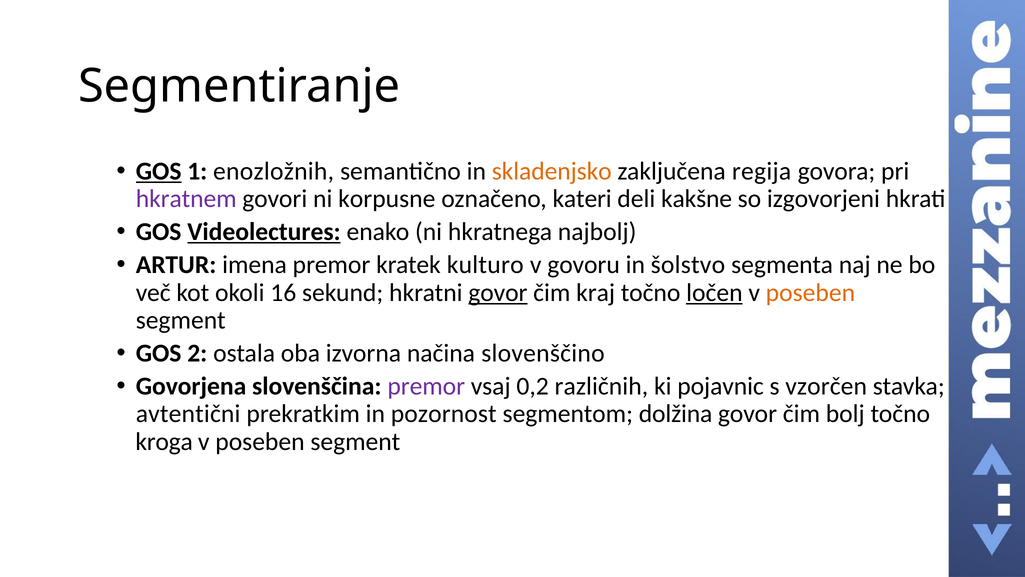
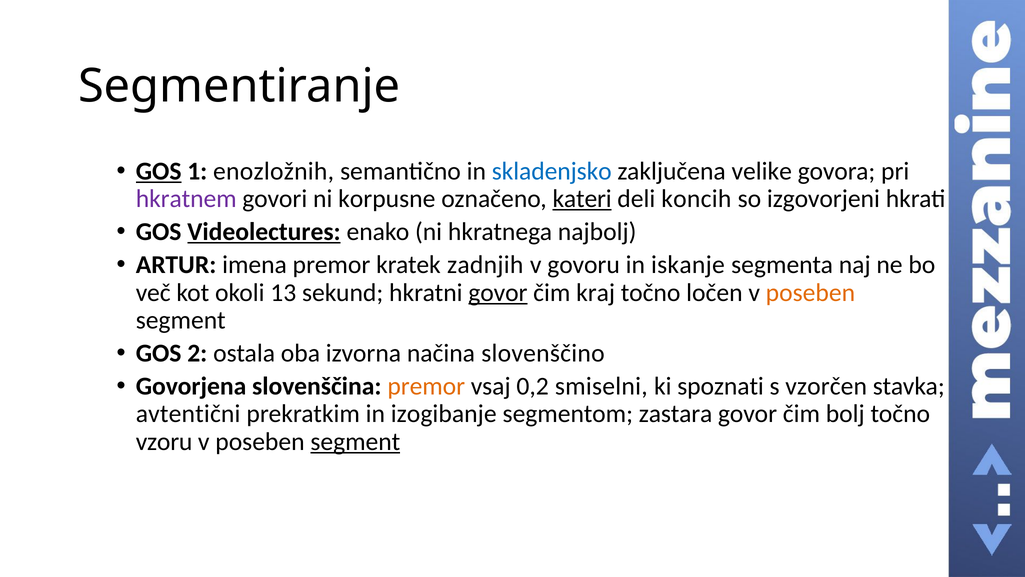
skladenjsko colour: orange -> blue (552, 171)
regija: regija -> velike (762, 171)
kateri underline: none -> present (582, 199)
kakšne: kakšne -> koncih (696, 199)
kulturo: kulturo -> zadnjih (485, 265)
šolstvo: šolstvo -> iskanje (688, 265)
16: 16 -> 13 (283, 292)
ločen underline: present -> none (714, 292)
premor colour: purple -> orange (426, 386)
različnih: različnih -> smiselni (601, 386)
pojavnic: pojavnic -> spoznati (721, 386)
pozornost: pozornost -> izogibanje (444, 414)
dolžina: dolžina -> zastara (676, 414)
kroga: kroga -> vzoru (164, 441)
segment underline: none -> present (355, 441)
